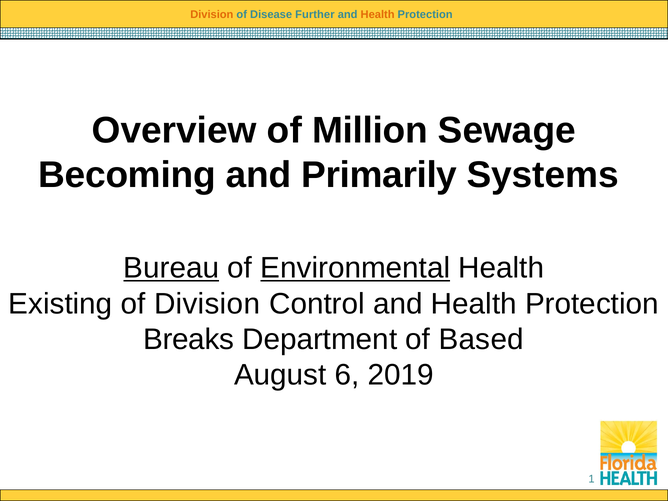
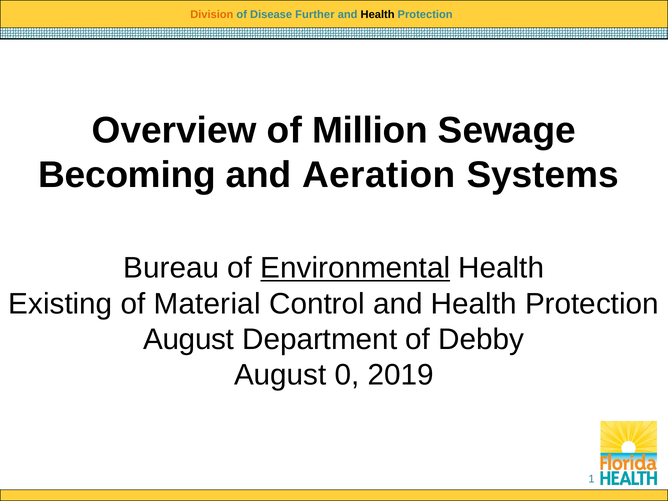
Health colour: orange -> black (378, 15)
Primarily: Primarily -> Aeration (379, 175)
Bureau underline: present -> none (171, 268)
of Division: Division -> Material (207, 304)
Breaks: Breaks -> August (189, 339)
Based: Based -> Debby (481, 339)
6: 6 -> 0 (347, 375)
